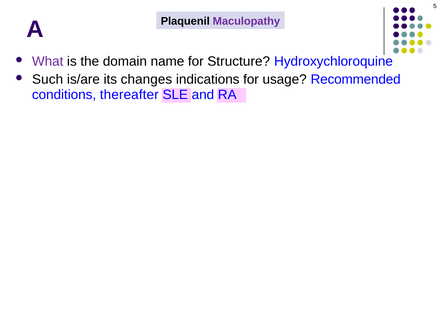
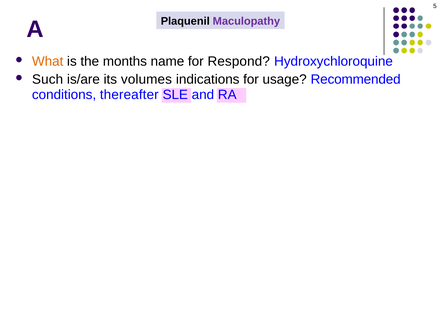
What colour: purple -> orange (48, 61)
domain: domain -> months (125, 61)
Structure: Structure -> Respond (239, 61)
changes: changes -> volumes (146, 80)
